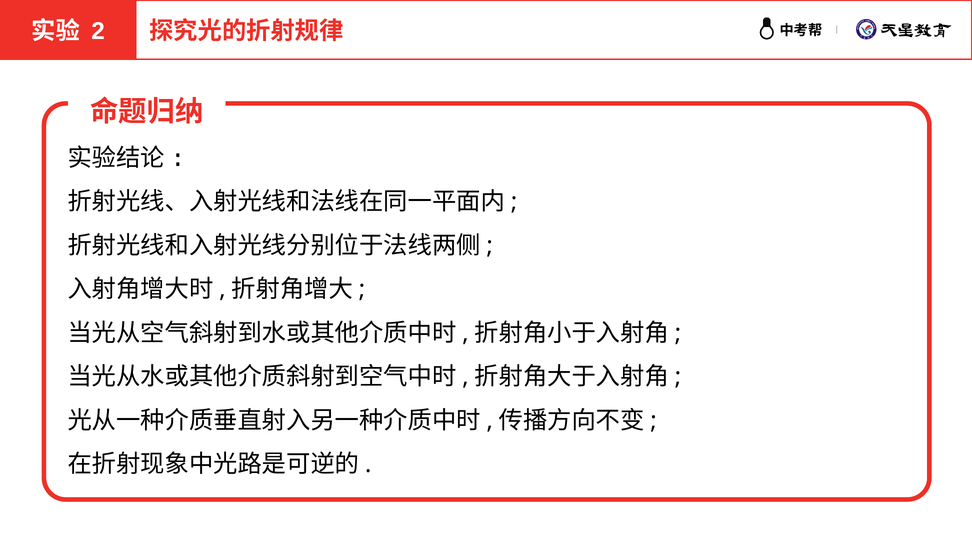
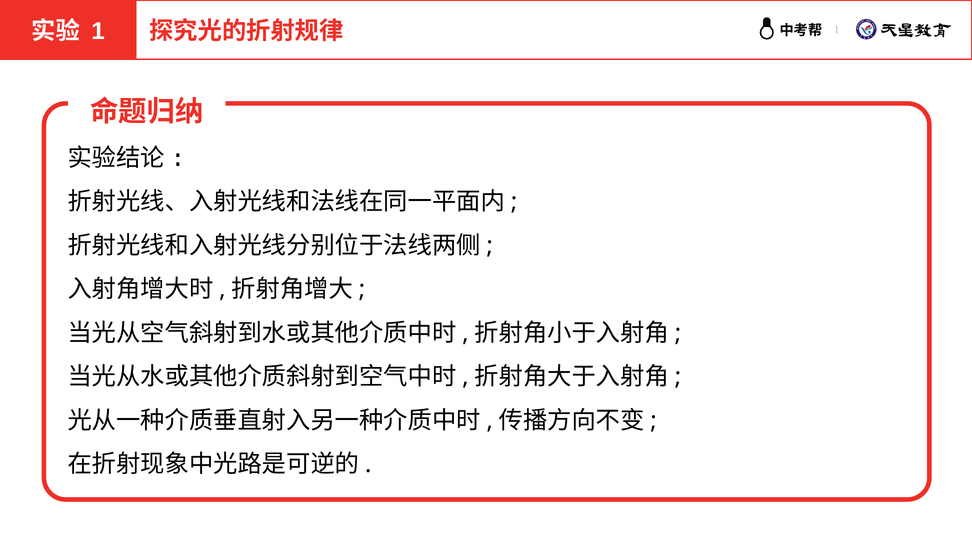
2: 2 -> 1 (98, 31)
